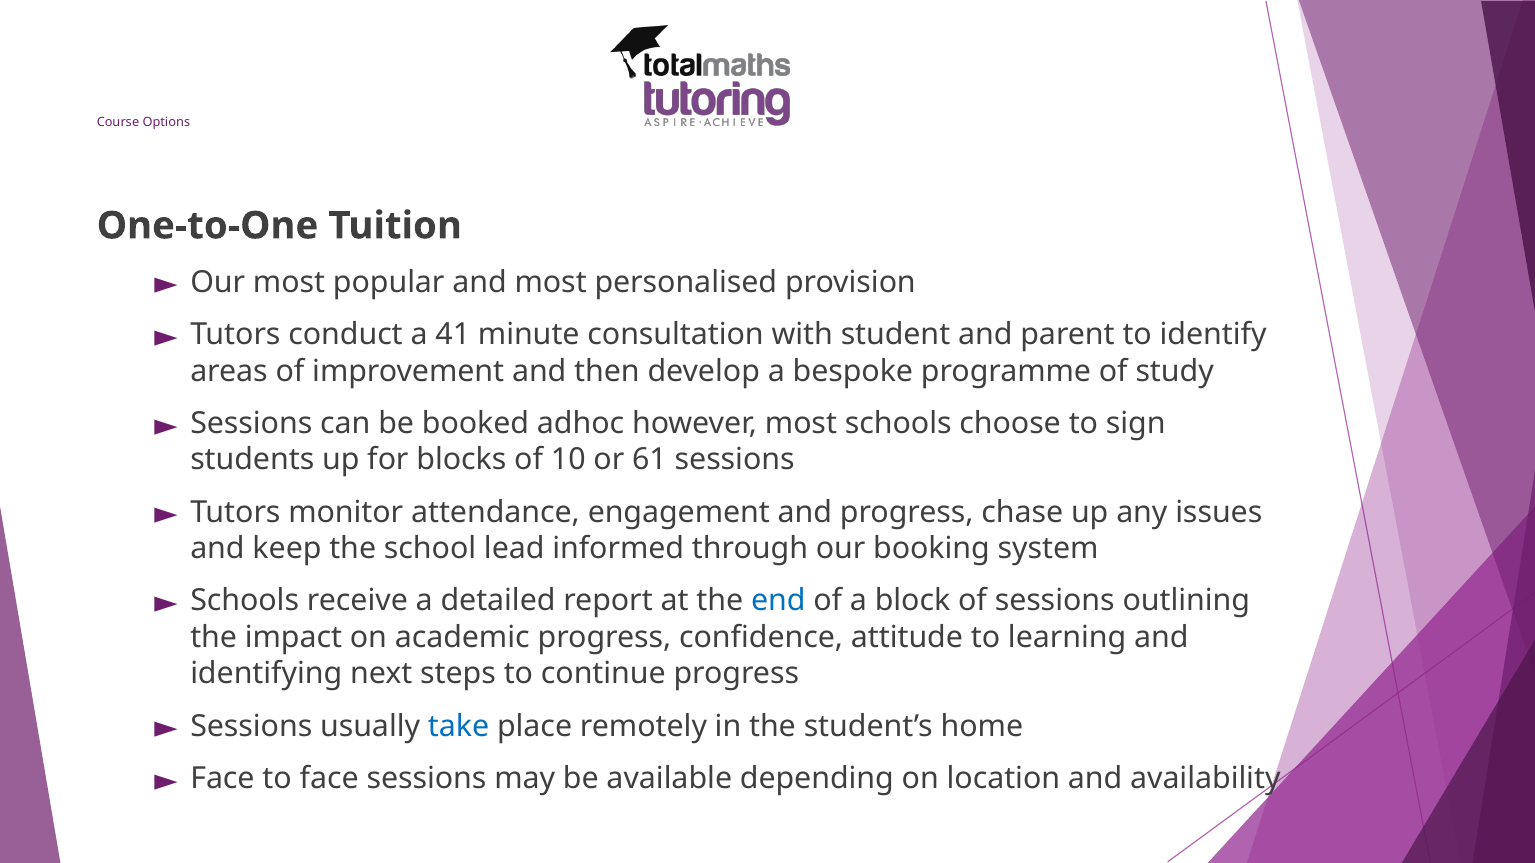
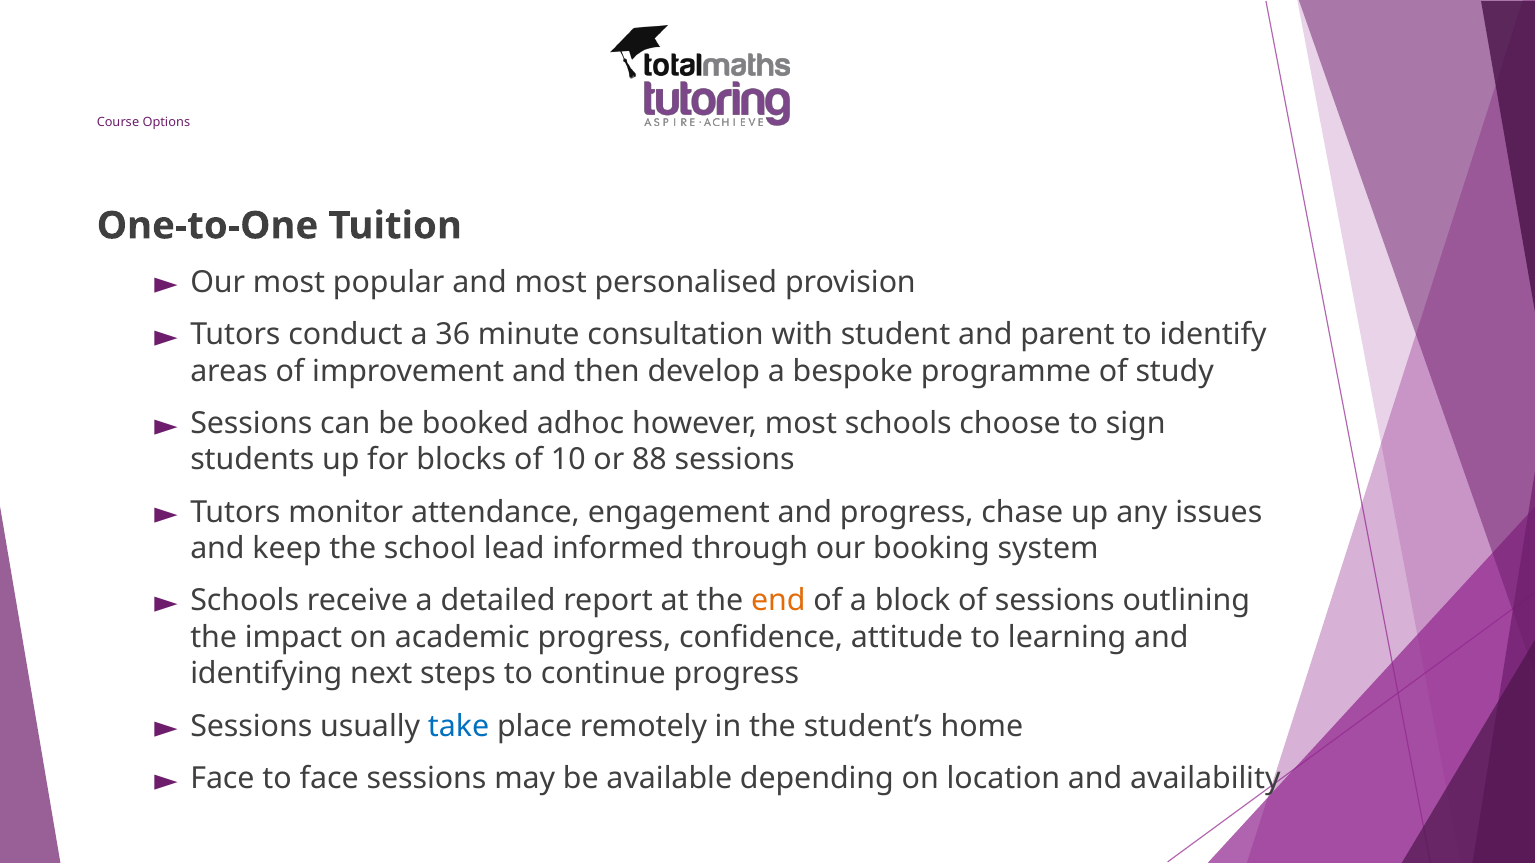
41: 41 -> 36 (453, 335)
61: 61 -> 88 (649, 460)
end colour: blue -> orange (778, 601)
